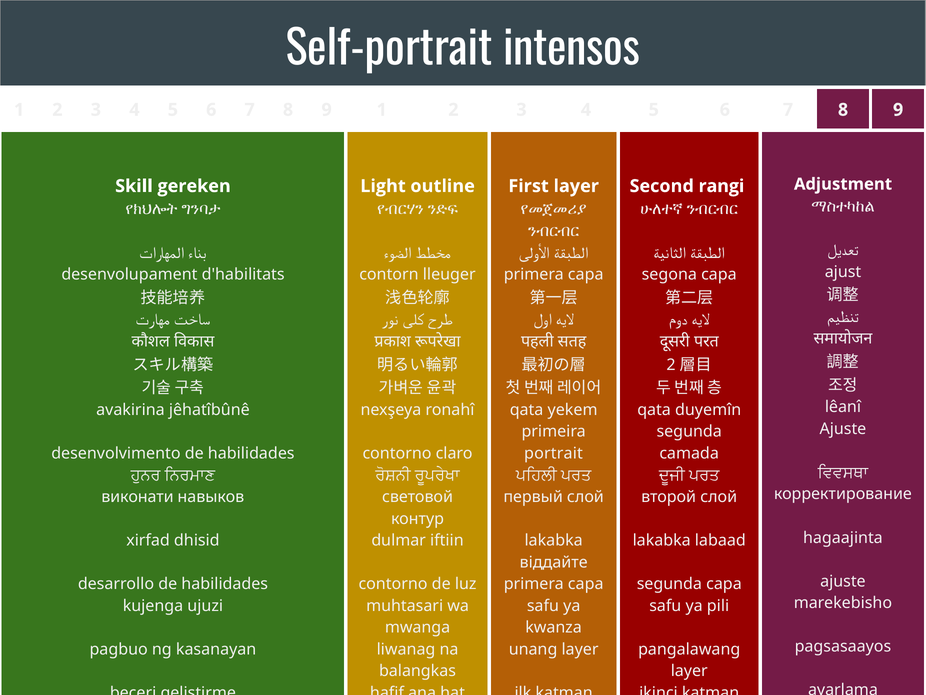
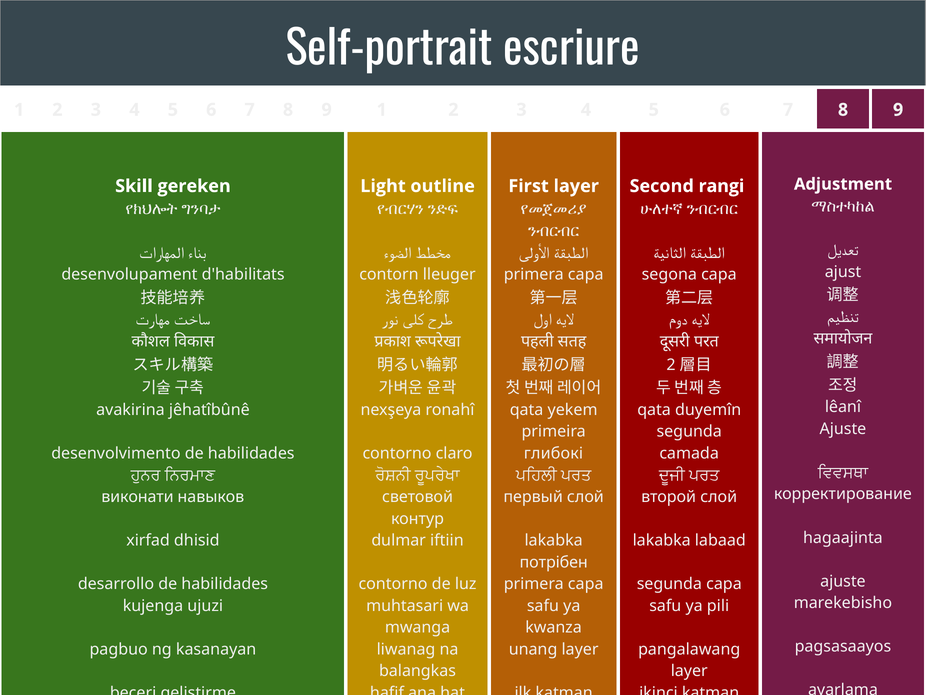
intensos: intensos -> escriure (571, 49)
portrait: portrait -> глибокі (554, 453)
віддайте: віддайте -> потрібен (554, 562)
